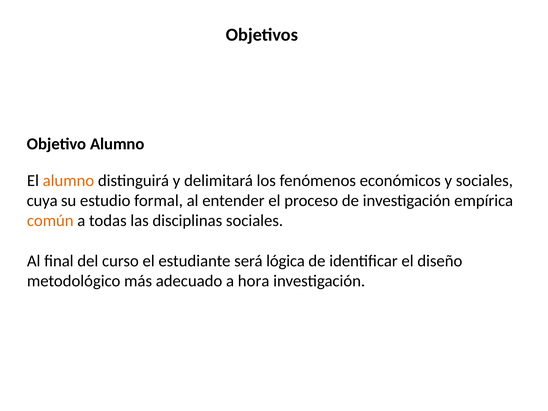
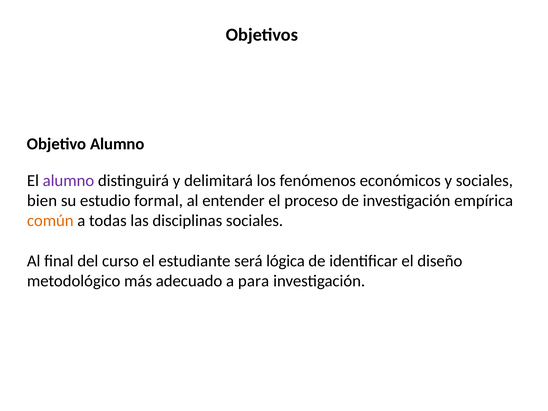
alumno colour: orange -> purple (68, 180)
cuya: cuya -> bien (42, 201)
hora: hora -> para (254, 281)
